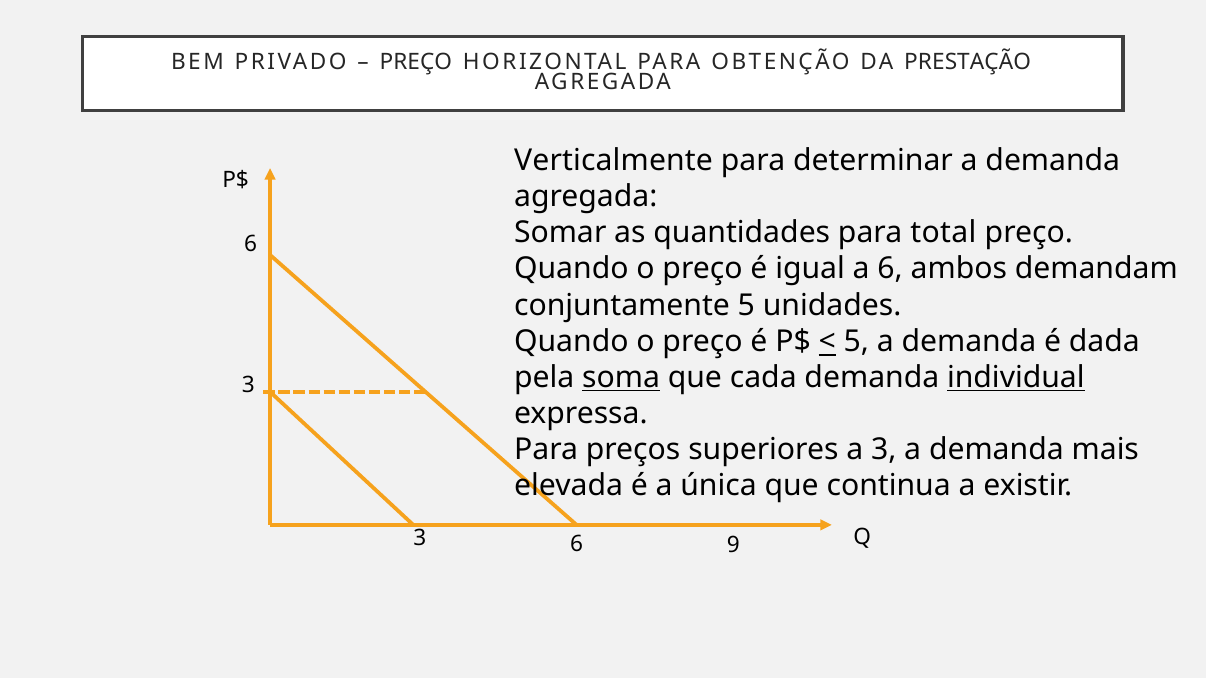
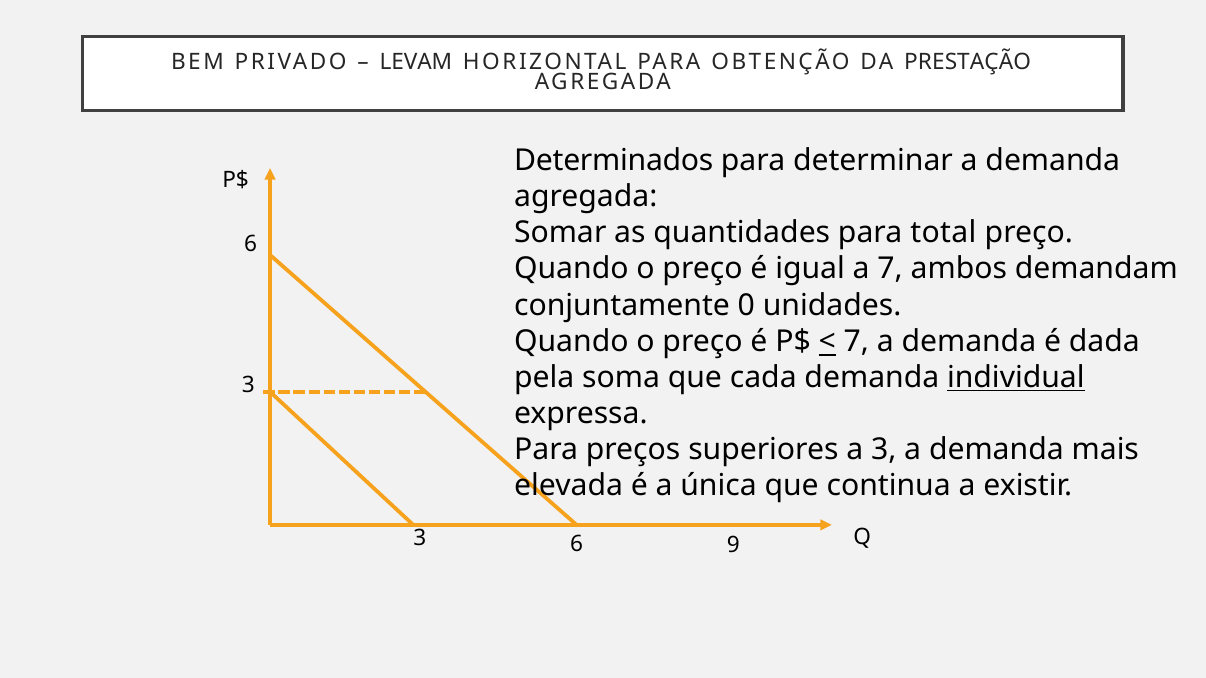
PREÇO: PREÇO -> LEVAM (416, 62)
Verticalmente: Verticalmente -> Determinados (614, 161)
a 6: 6 -> 7 (890, 269)
conjuntamente 5: 5 -> 0 (746, 305)
5: 5 -> 7 (856, 341)
soma underline: present -> none (621, 378)
